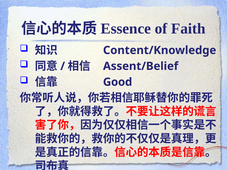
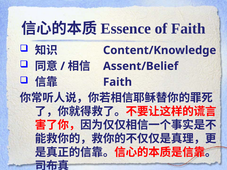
Good: Good -> Faith (117, 82)
